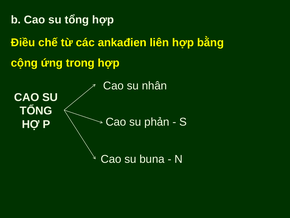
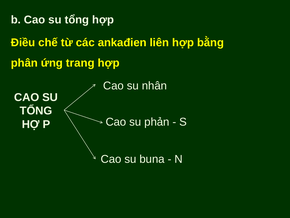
cộng: cộng -> phân (24, 63)
trong: trong -> trang (80, 63)
